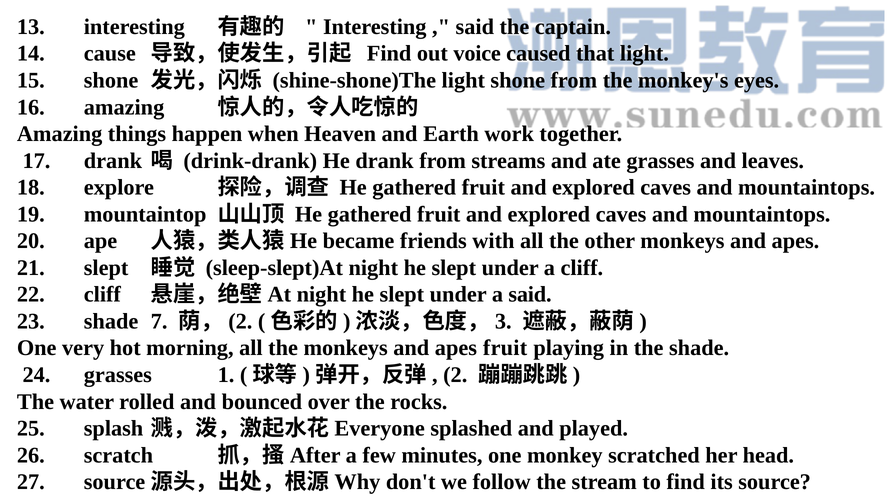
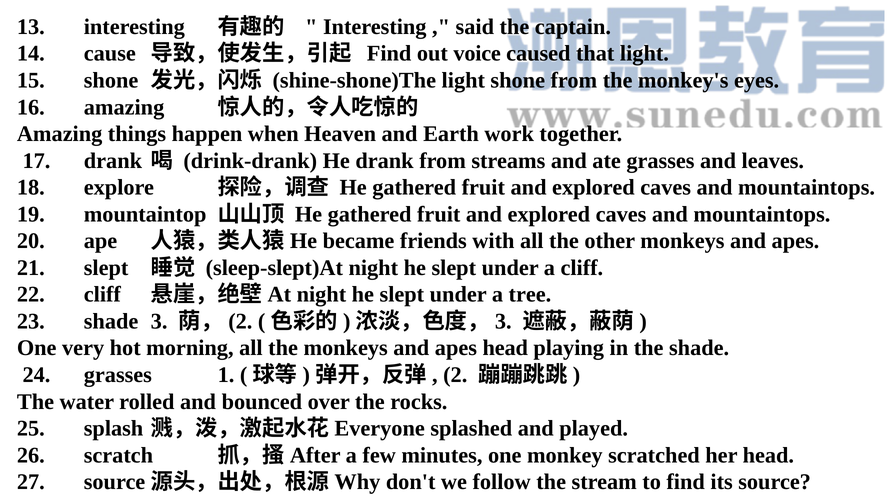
a said: said -> tree (530, 294)
7: 7 -> 3 (159, 321)
apes fruit: fruit -> head (505, 348)
